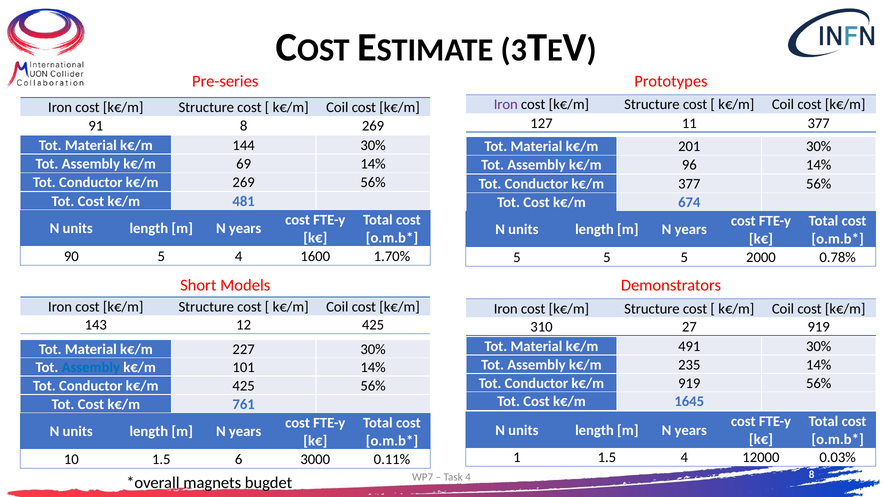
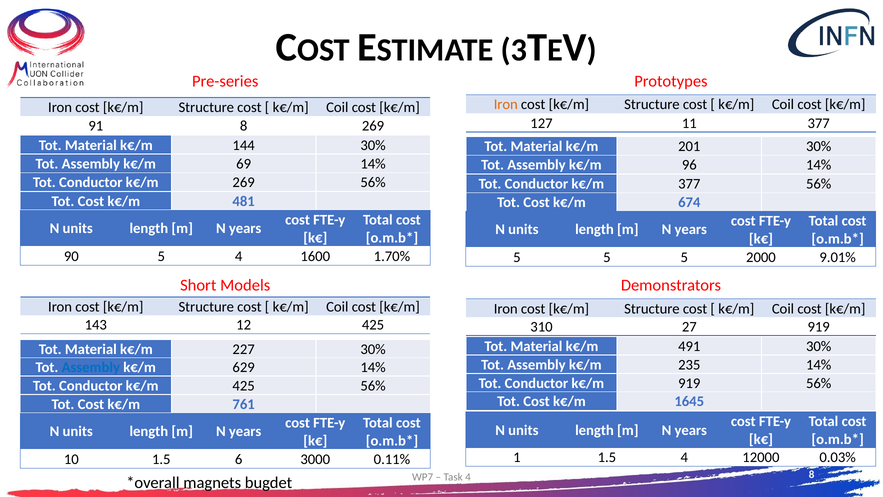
Iron colour: purple -> orange (506, 104)
0.78%: 0.78% -> 9.01% (838, 257)
101: 101 -> 629 (244, 367)
